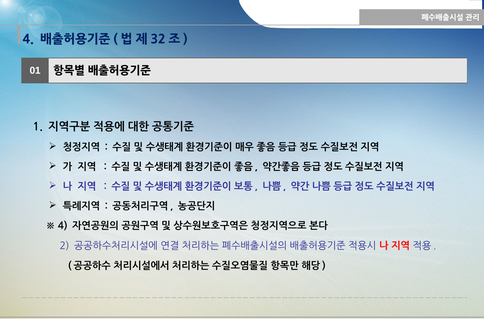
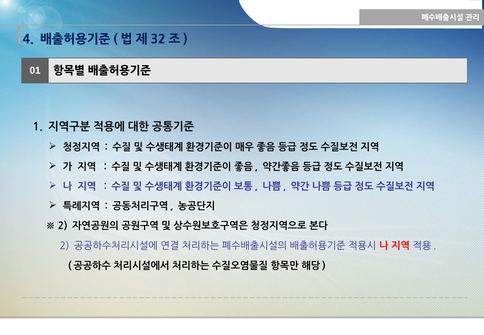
4: 4 -> 2 (63, 226)
